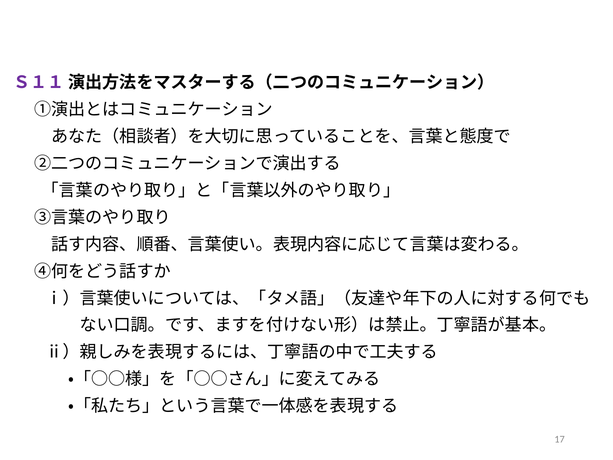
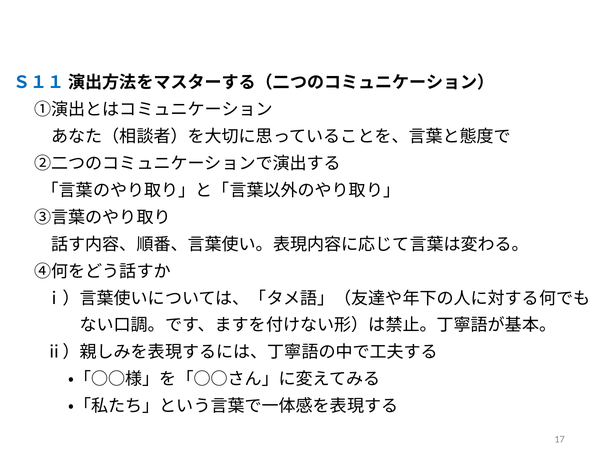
Ｓ１１ colour: purple -> blue (39, 83)
